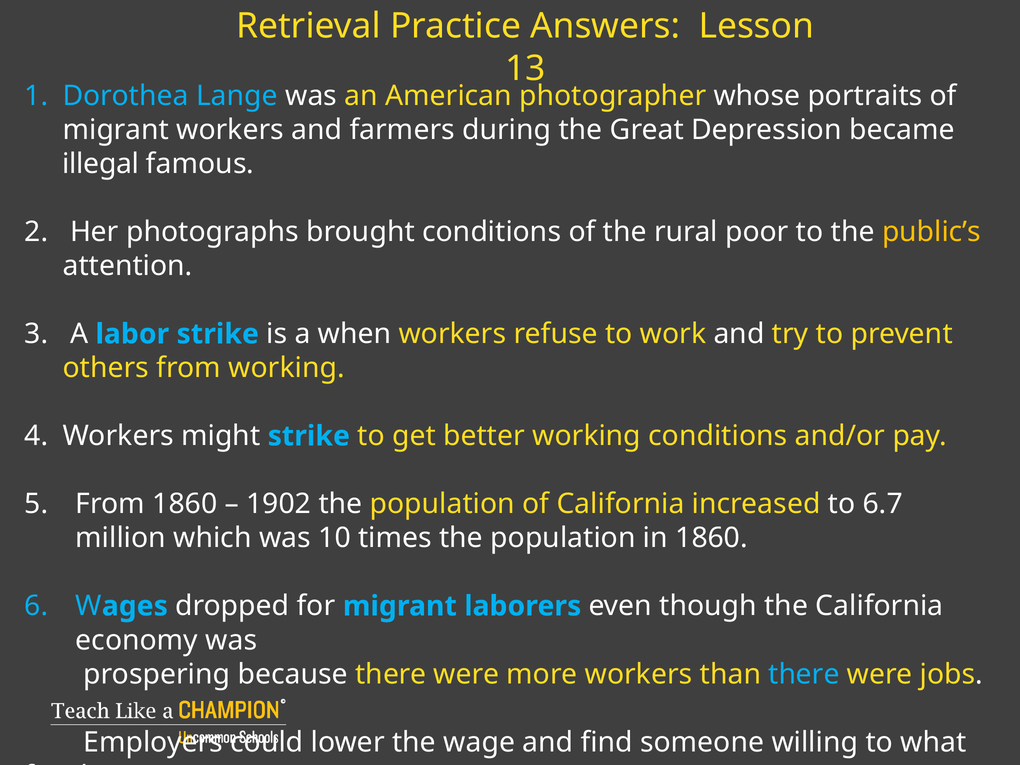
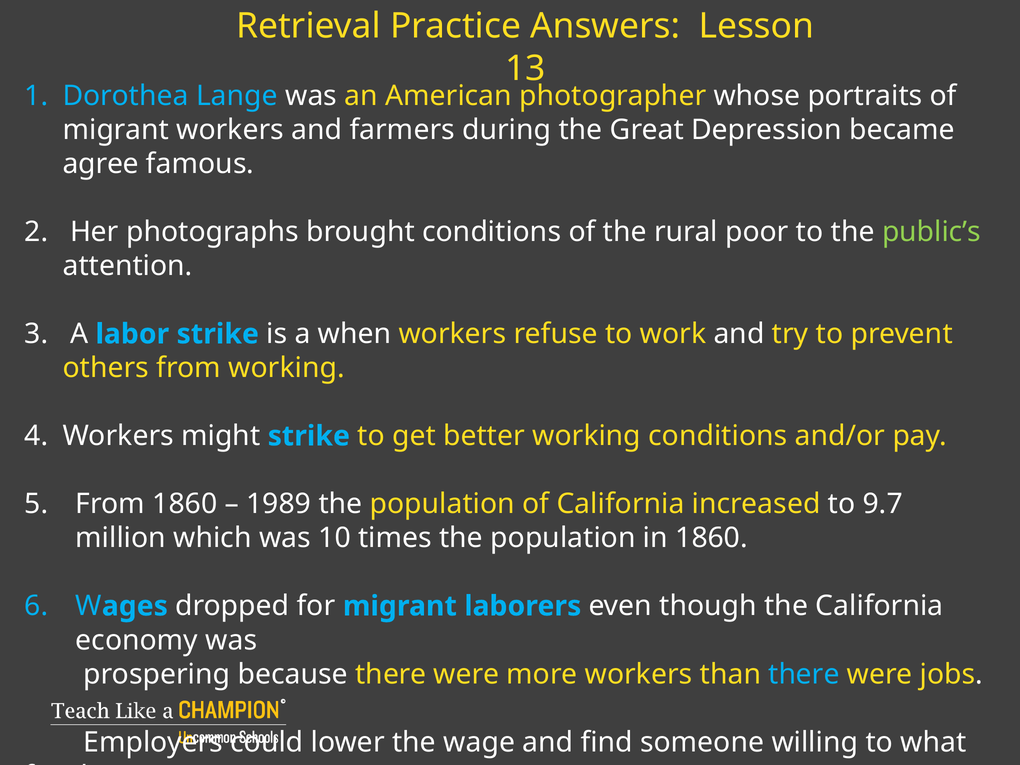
illegal: illegal -> agree (101, 164)
public’s colour: yellow -> light green (931, 232)
1902: 1902 -> 1989 (279, 504)
6.7: 6.7 -> 9.7 (883, 504)
